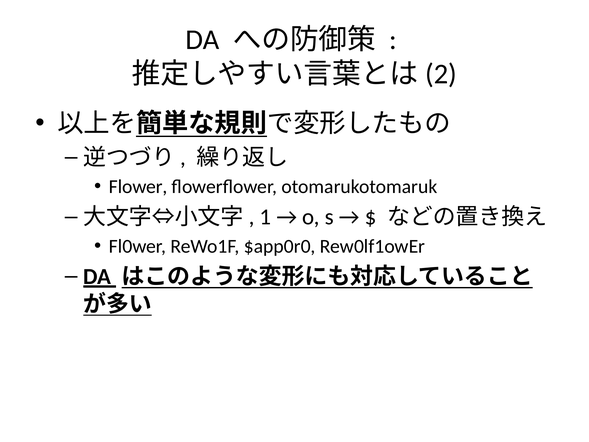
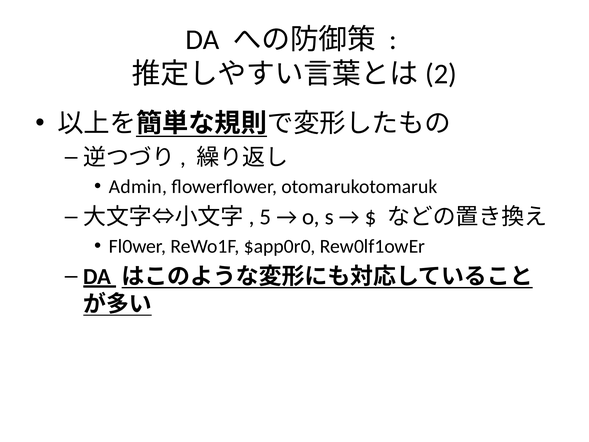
Flower: Flower -> Admin (138, 187)
1: 1 -> 5 (265, 217)
